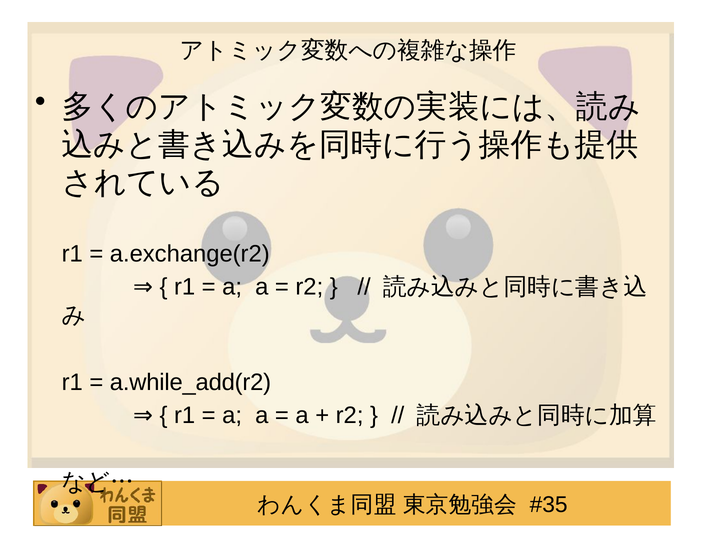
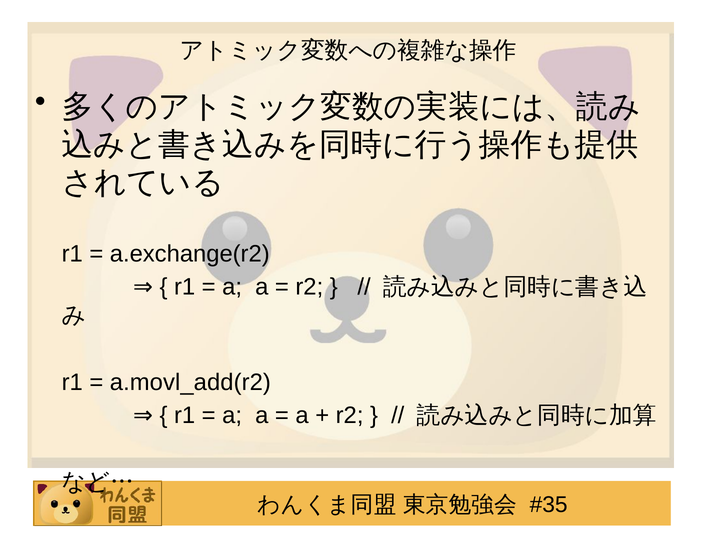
a.while_add(r2: a.while_add(r2 -> a.movl_add(r2 (190, 382)
